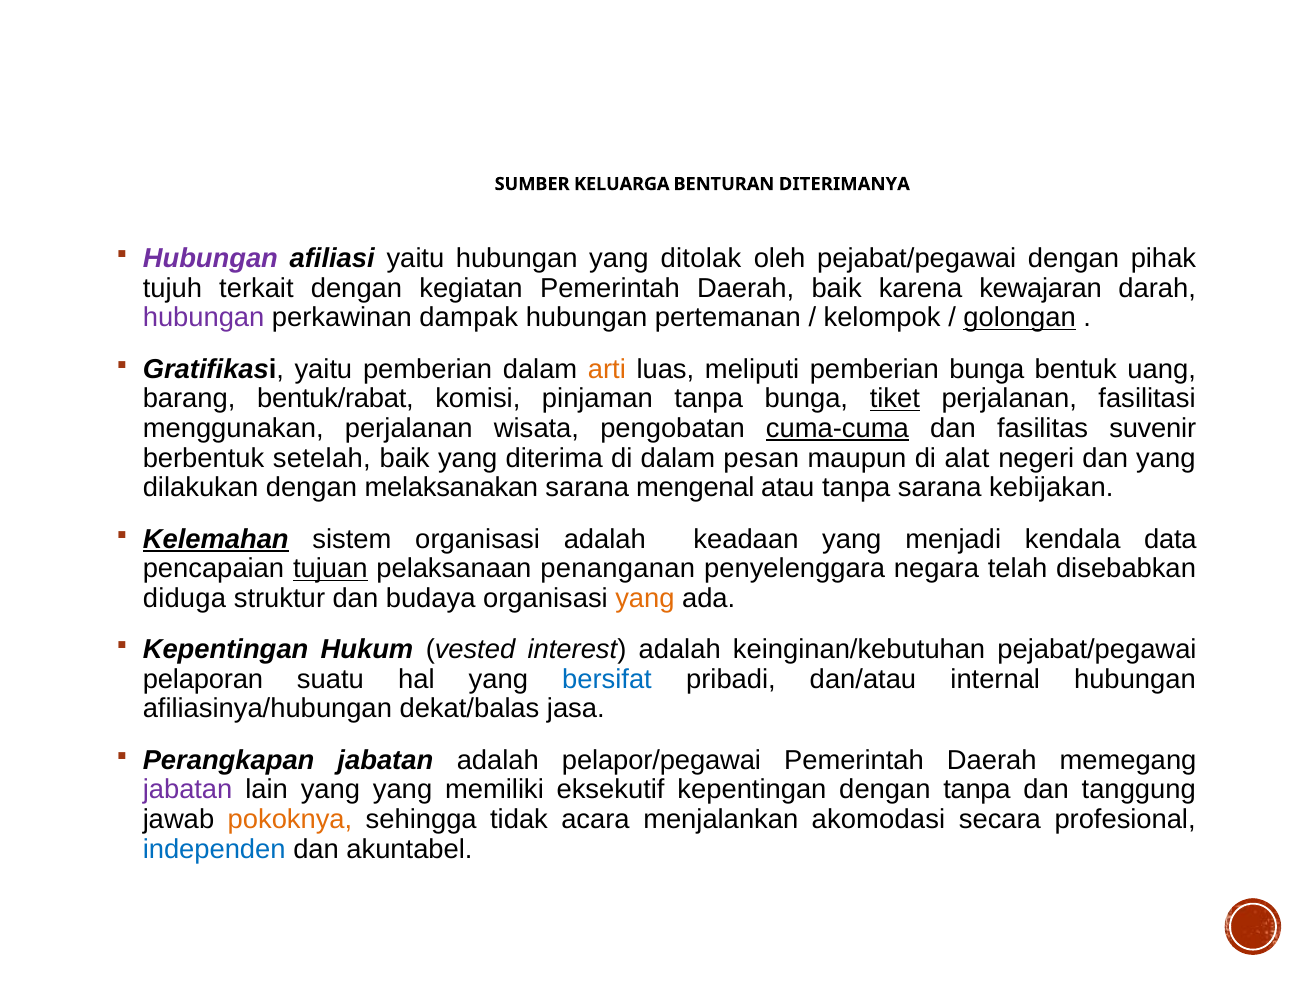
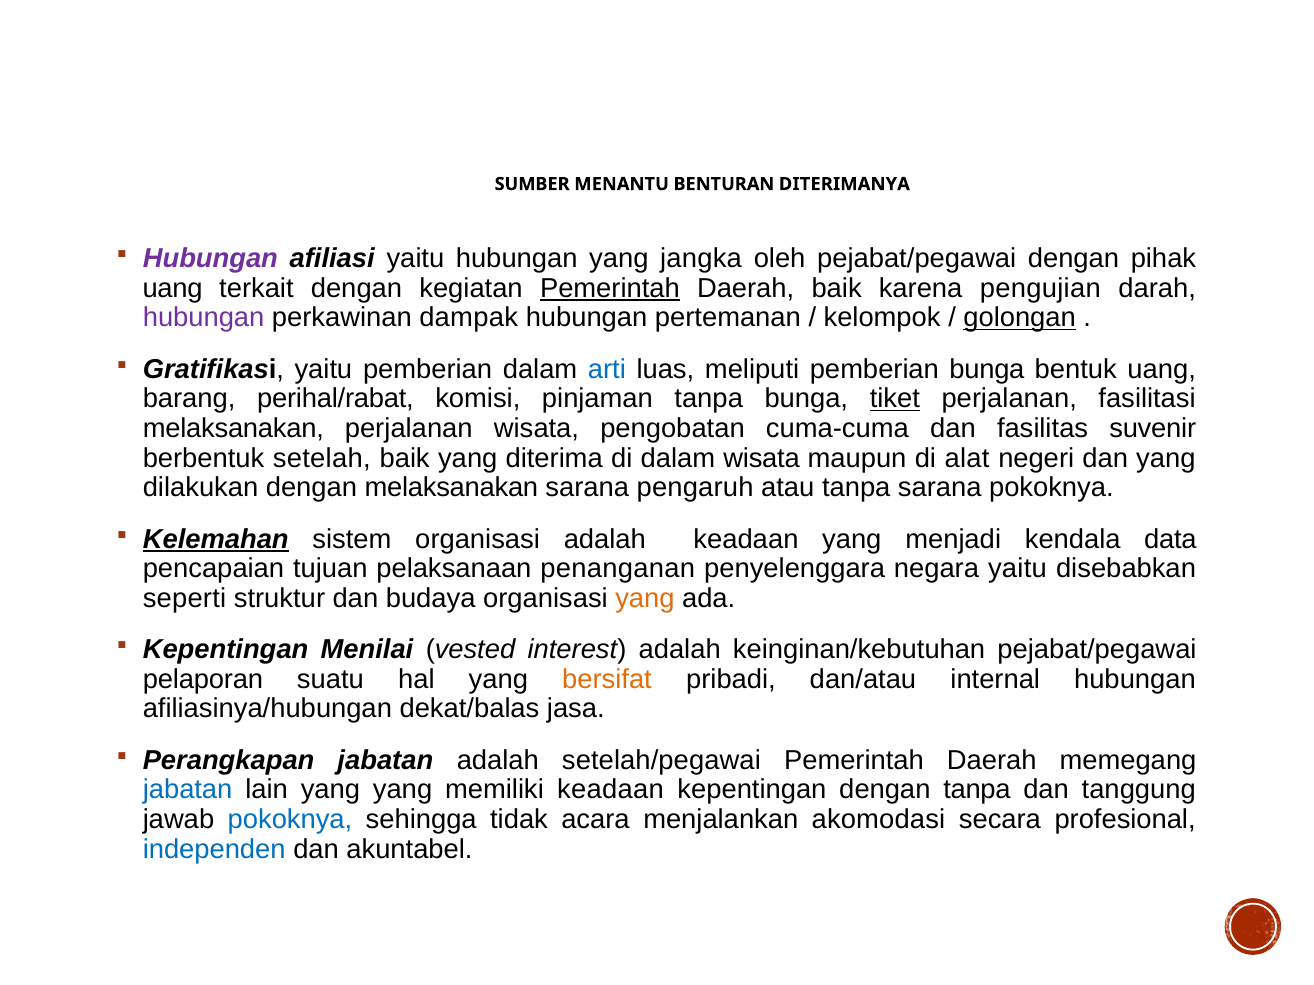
KELUARGA: KELUARGA -> MENANTU (622, 184)
ditolak: ditolak -> jangka (701, 259)
tujuh: tujuh -> uang (173, 288)
Pemerintah underline: none -> present (610, 288)
kewajaran: kewajaran -> pengujian (1040, 288)
arti colour: orange -> blue (607, 369)
bentuk/rabat: bentuk/rabat -> perihal/rabat (335, 399)
menggunakan: menggunakan -> melaksanakan (233, 429)
cuma-cuma underline: present -> none (837, 429)
dalam pesan: pesan -> wisata (762, 458)
mengenal: mengenal -> pengaruh (695, 488)
sarana kebijakan: kebijakan -> pokoknya (1051, 488)
tujuan underline: present -> none (330, 569)
negara telah: telah -> yaitu (1017, 569)
diduga: diduga -> seperti (184, 599)
Hukum: Hukum -> Menilai (367, 650)
bersifat colour: blue -> orange (607, 680)
pelapor/pegawai: pelapor/pegawai -> setelah/pegawai (661, 761)
jabatan colour: purple -> blue (188, 790)
memiliki eksekutif: eksekutif -> keadaan (610, 790)
pokoknya colour: orange -> blue (290, 820)
